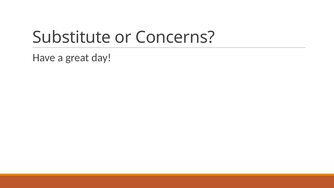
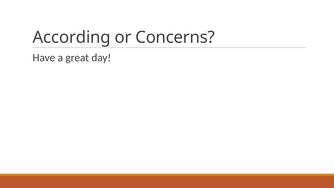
Substitute: Substitute -> According (72, 37)
